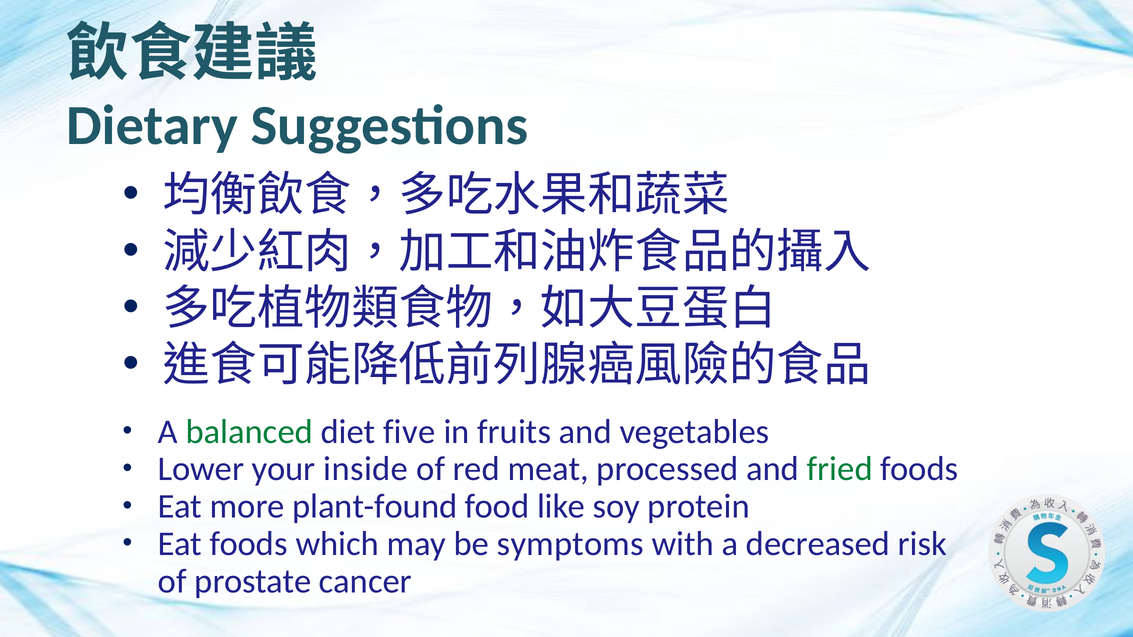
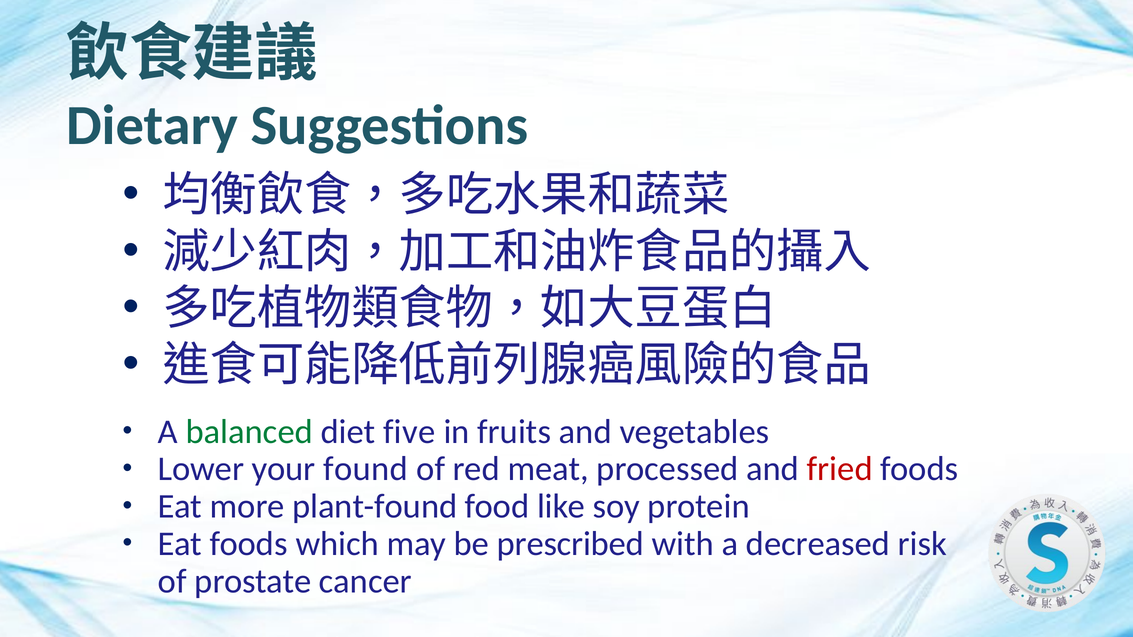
inside: inside -> found (366, 469)
fried colour: green -> red (840, 469)
symptoms: symptoms -> prescribed (570, 544)
